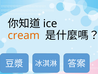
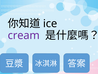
cream colour: orange -> purple (24, 35)
